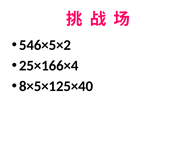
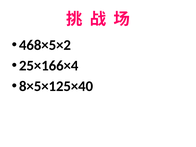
546×5×2: 546×5×2 -> 468×5×2 (45, 45)
